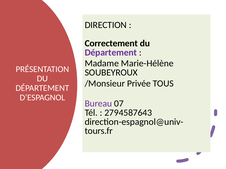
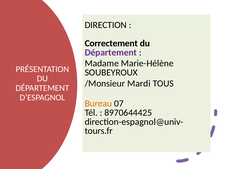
Privée: Privée -> Mardi (139, 84)
Bureau colour: purple -> orange (98, 104)
2794587643: 2794587643 -> 8970644425 (128, 113)
